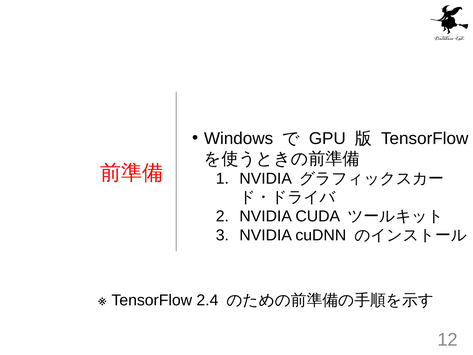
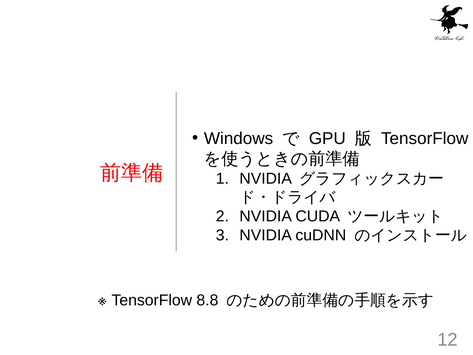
2.4: 2.4 -> 8.8 (207, 300)
